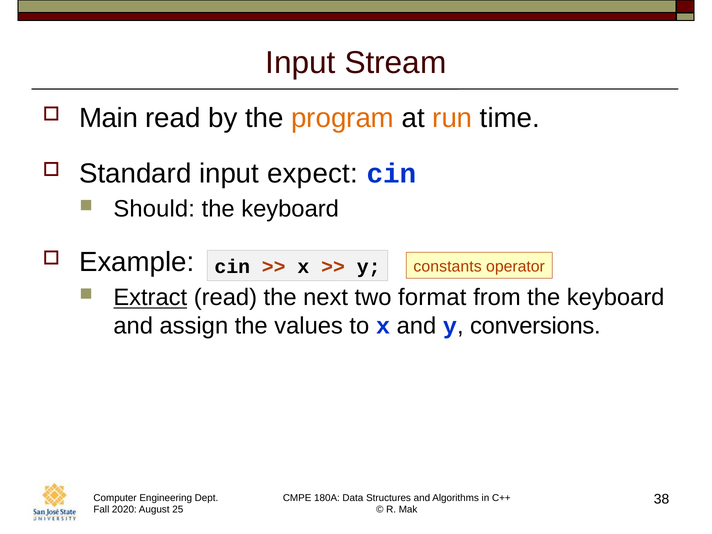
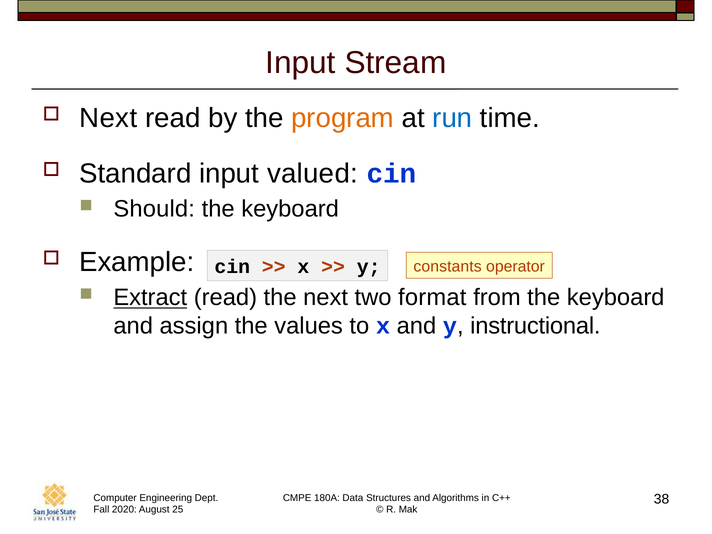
Main: Main -> Next (108, 118)
run colour: orange -> blue (452, 118)
expect: expect -> valued (313, 174)
conversions: conversions -> instructional (535, 326)
